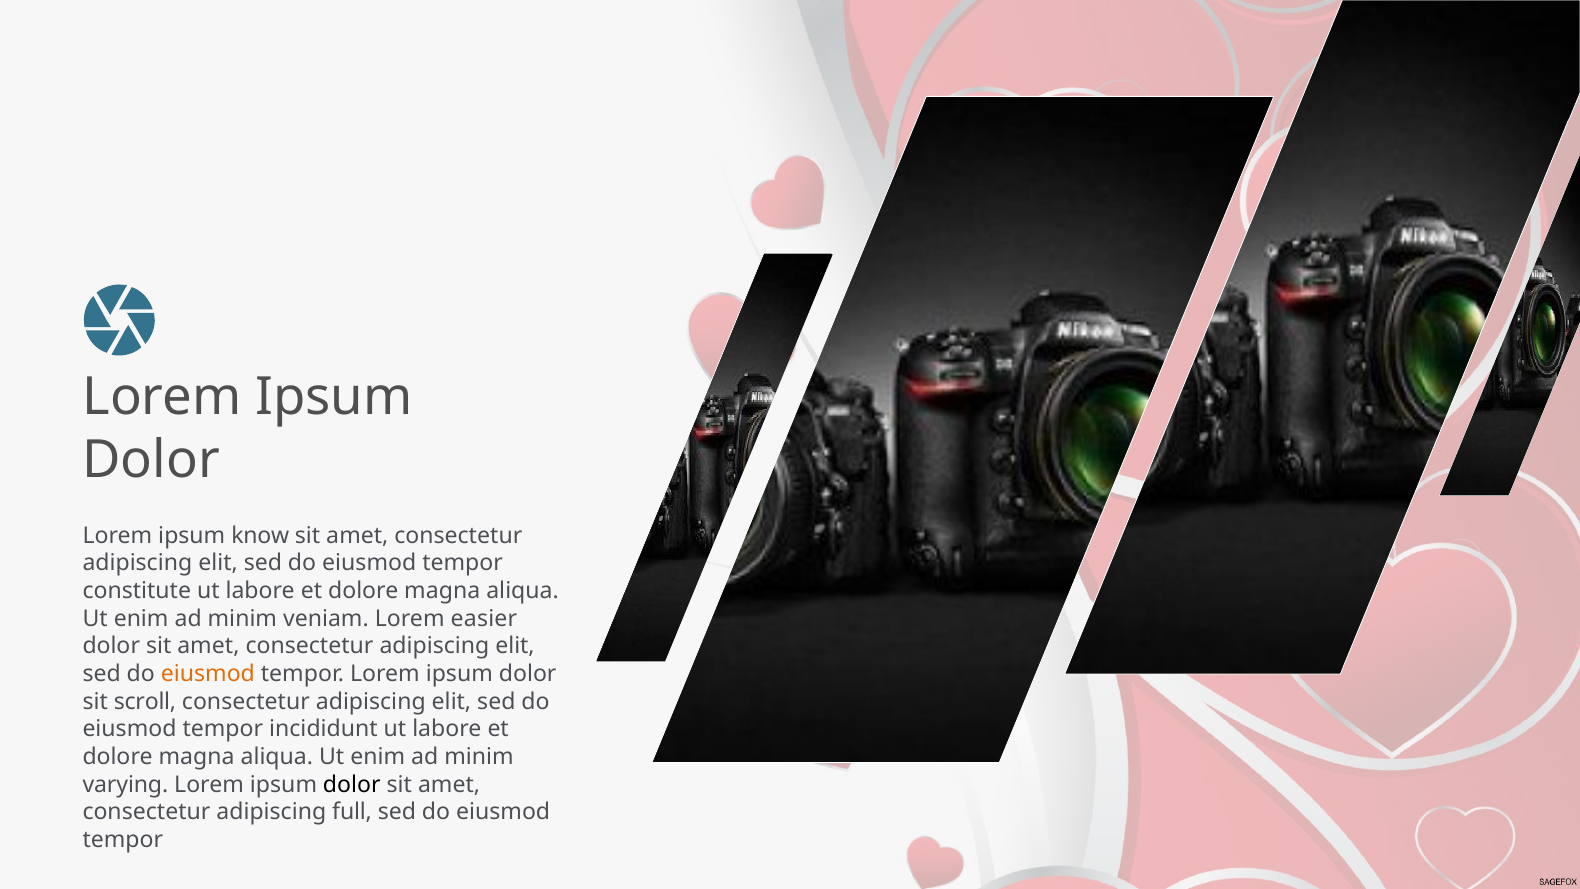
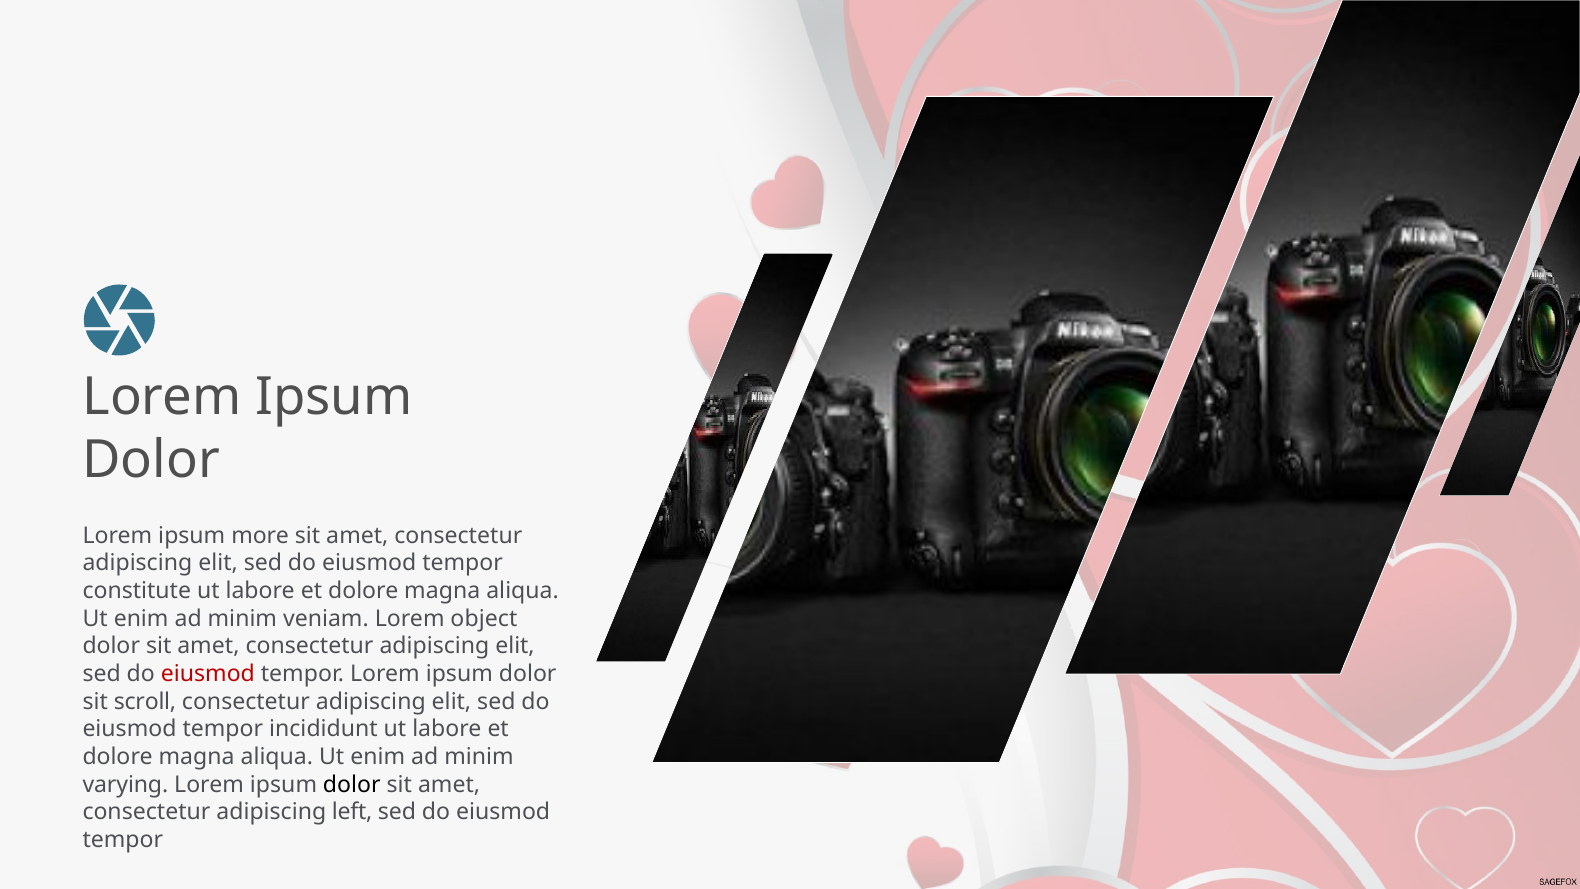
know: know -> more (260, 535)
easier: easier -> object (484, 618)
eiusmod colour: orange -> red (208, 674)
full: full -> left (352, 812)
